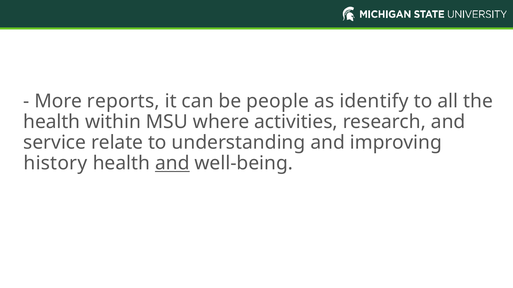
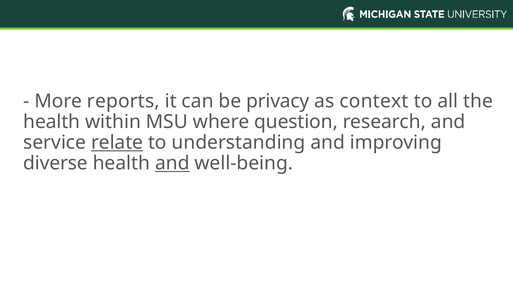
people: people -> privacy (278, 101)
identify: identify -> context (374, 101)
activities: activities -> question (296, 122)
relate underline: none -> present (117, 143)
history: history -> diverse (56, 164)
